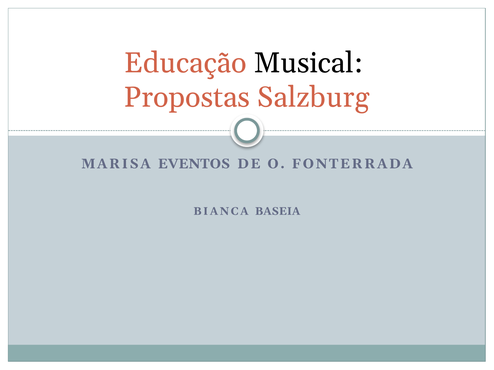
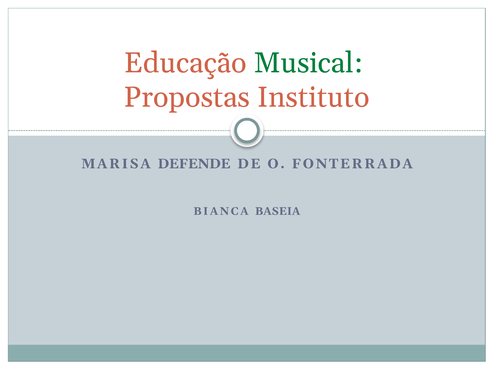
Musical colour: black -> green (308, 63)
Salzburg: Salzburg -> Instituto (313, 98)
EVENTOS: EVENTOS -> DEFENDE (194, 164)
